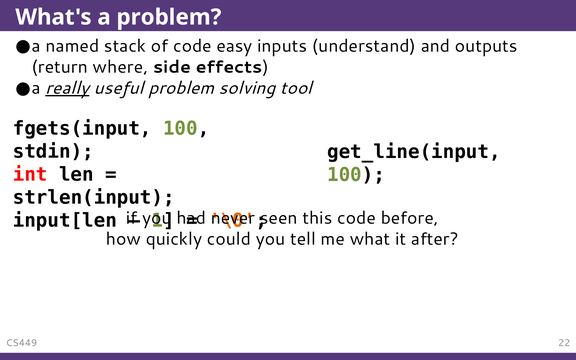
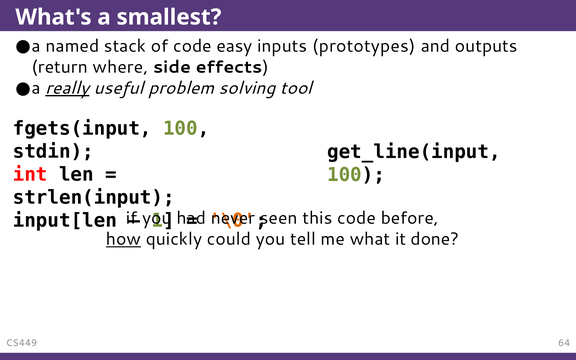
a problem: problem -> smallest (169, 17)
understand: understand -> prototypes (364, 46)
how underline: none -> present (123, 239)
after: after -> done (435, 239)
22: 22 -> 64 (564, 343)
